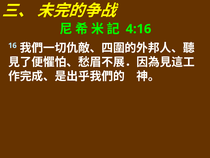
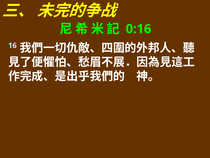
4:16: 4:16 -> 0:16 (138, 29)
